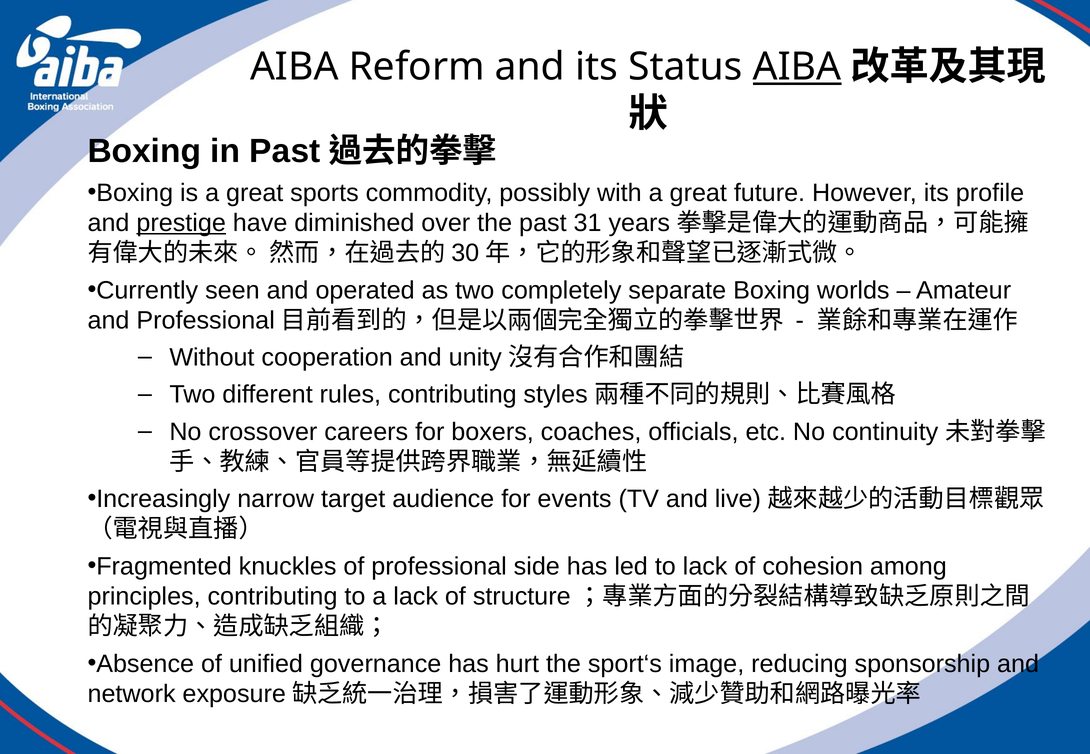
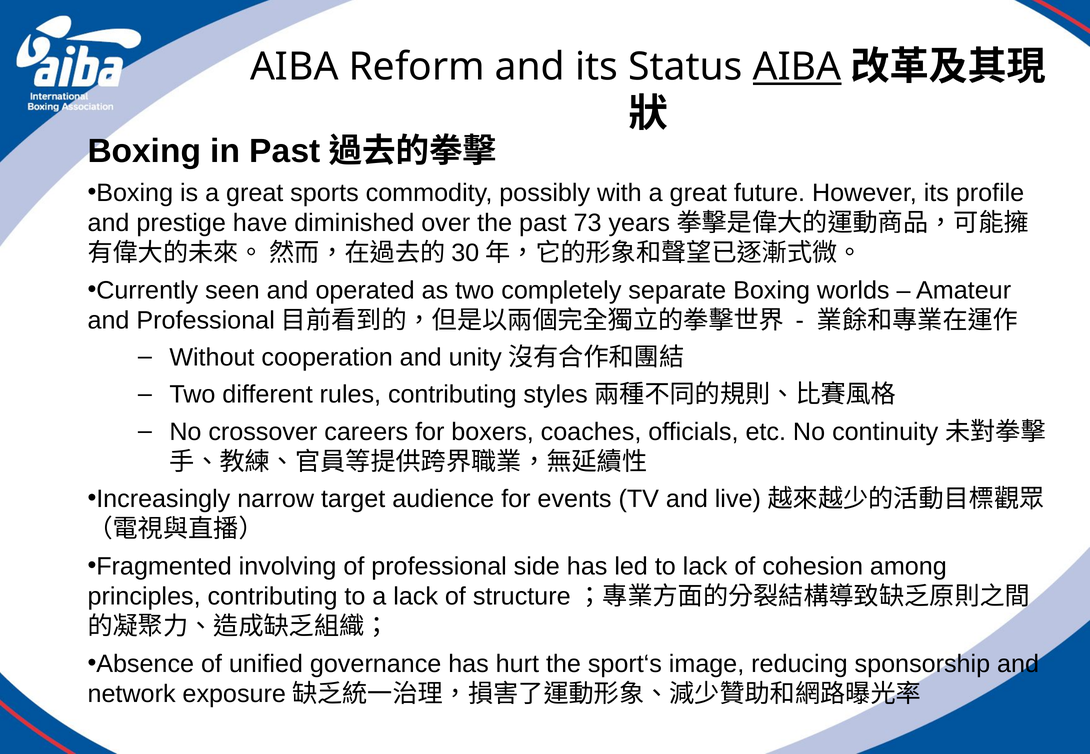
prestige underline: present -> none (181, 223)
31: 31 -> 73 (588, 223)
knuckles: knuckles -> involving (288, 567)
